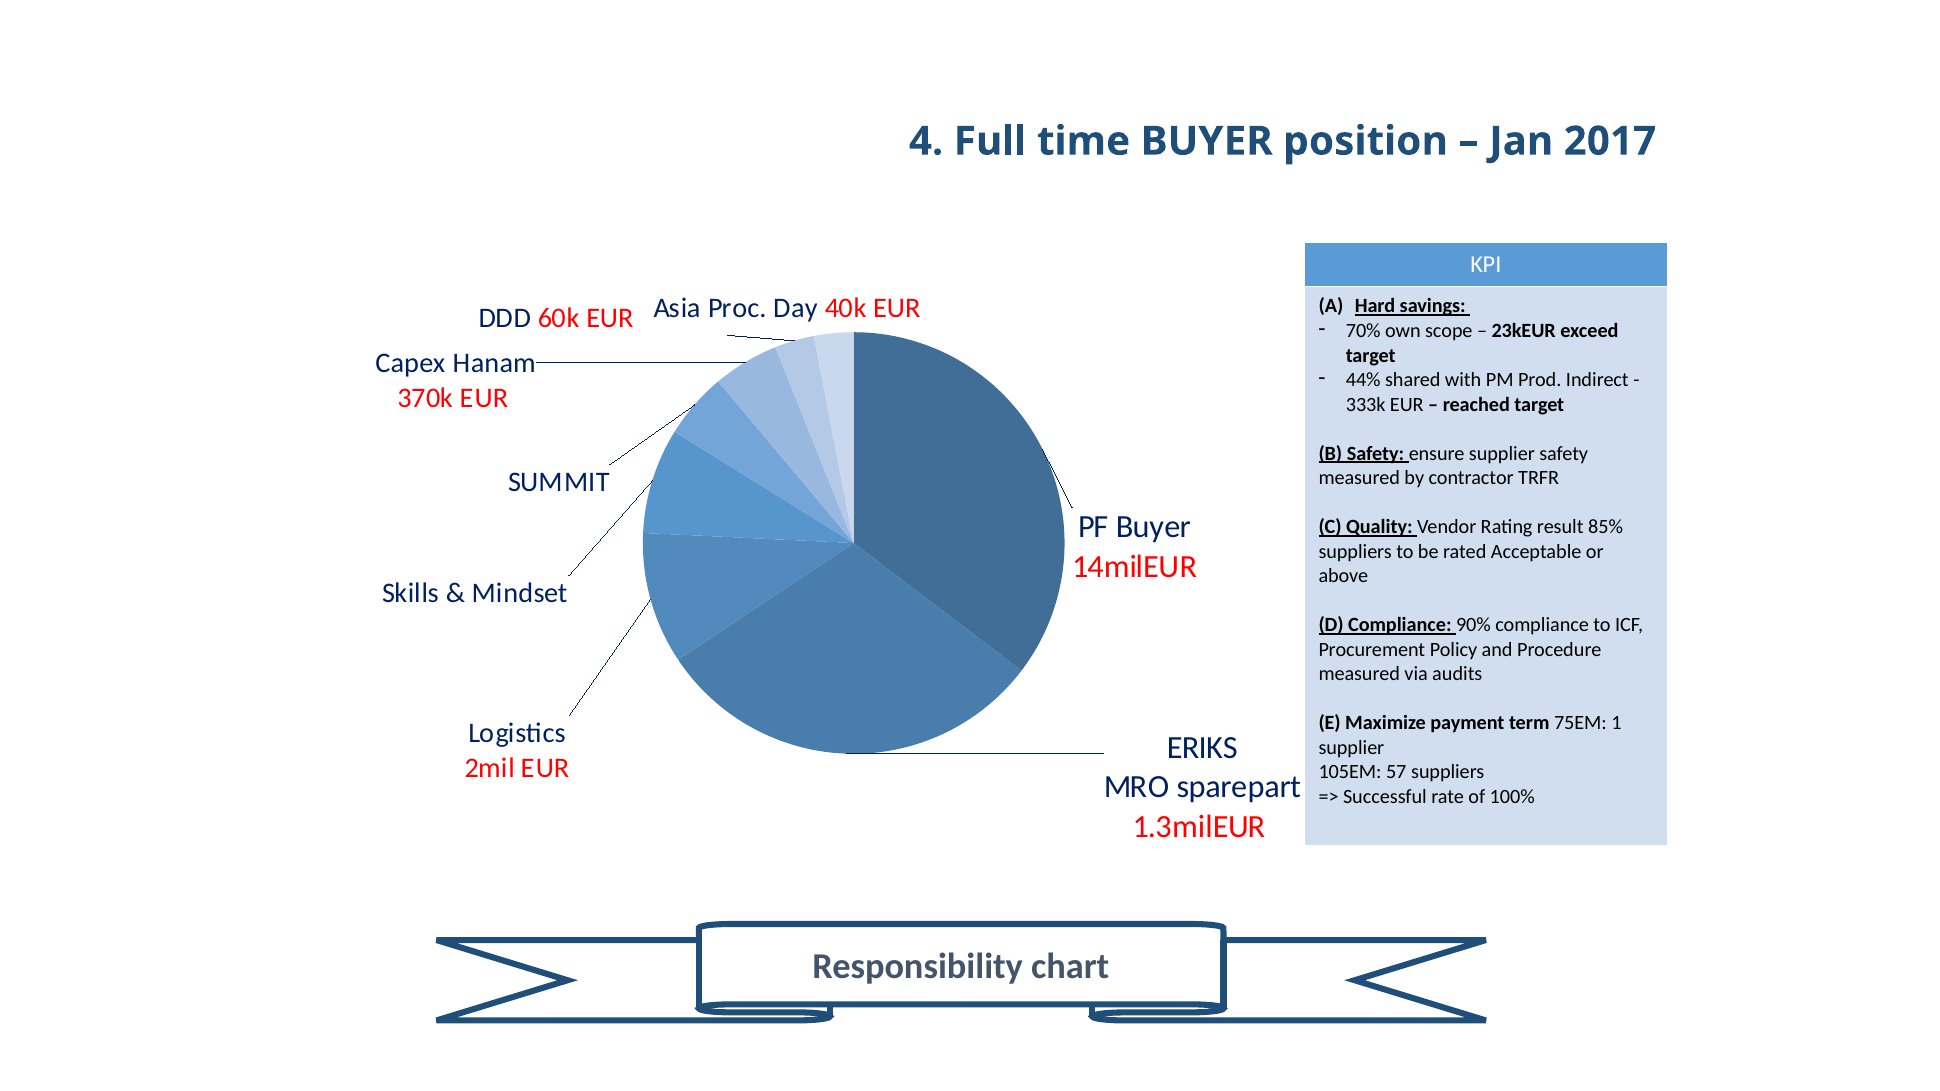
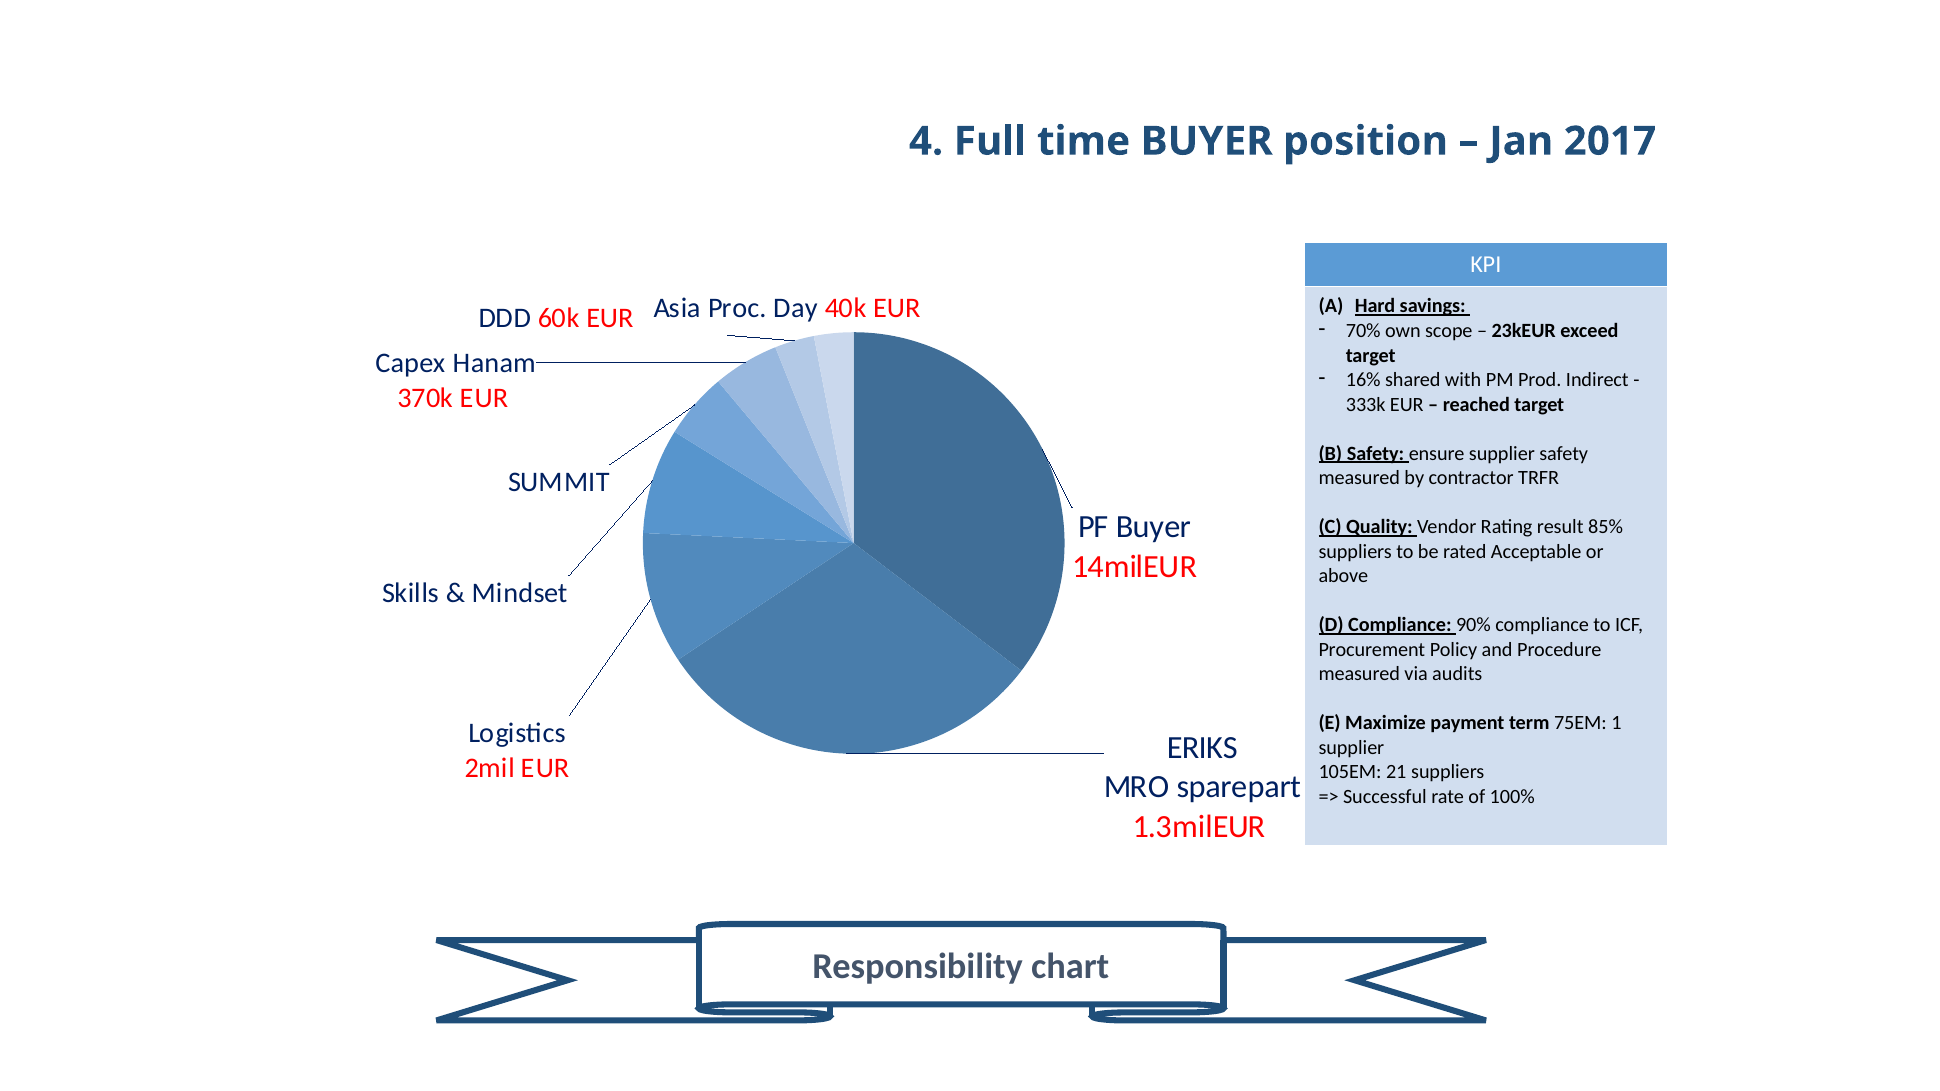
44%: 44% -> 16% (1363, 380)
57: 57 -> 21 (1396, 772)
